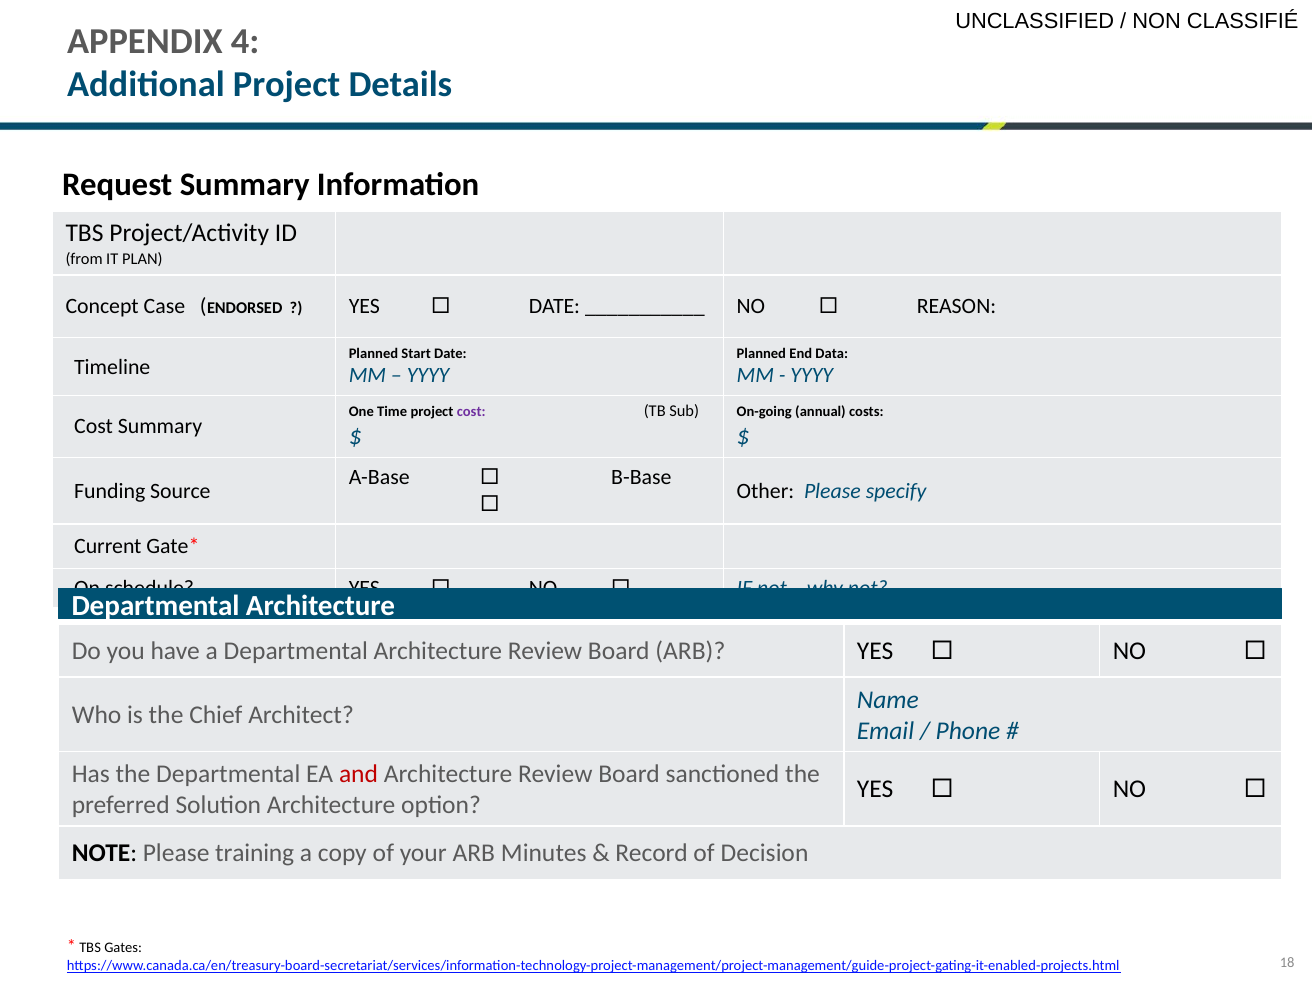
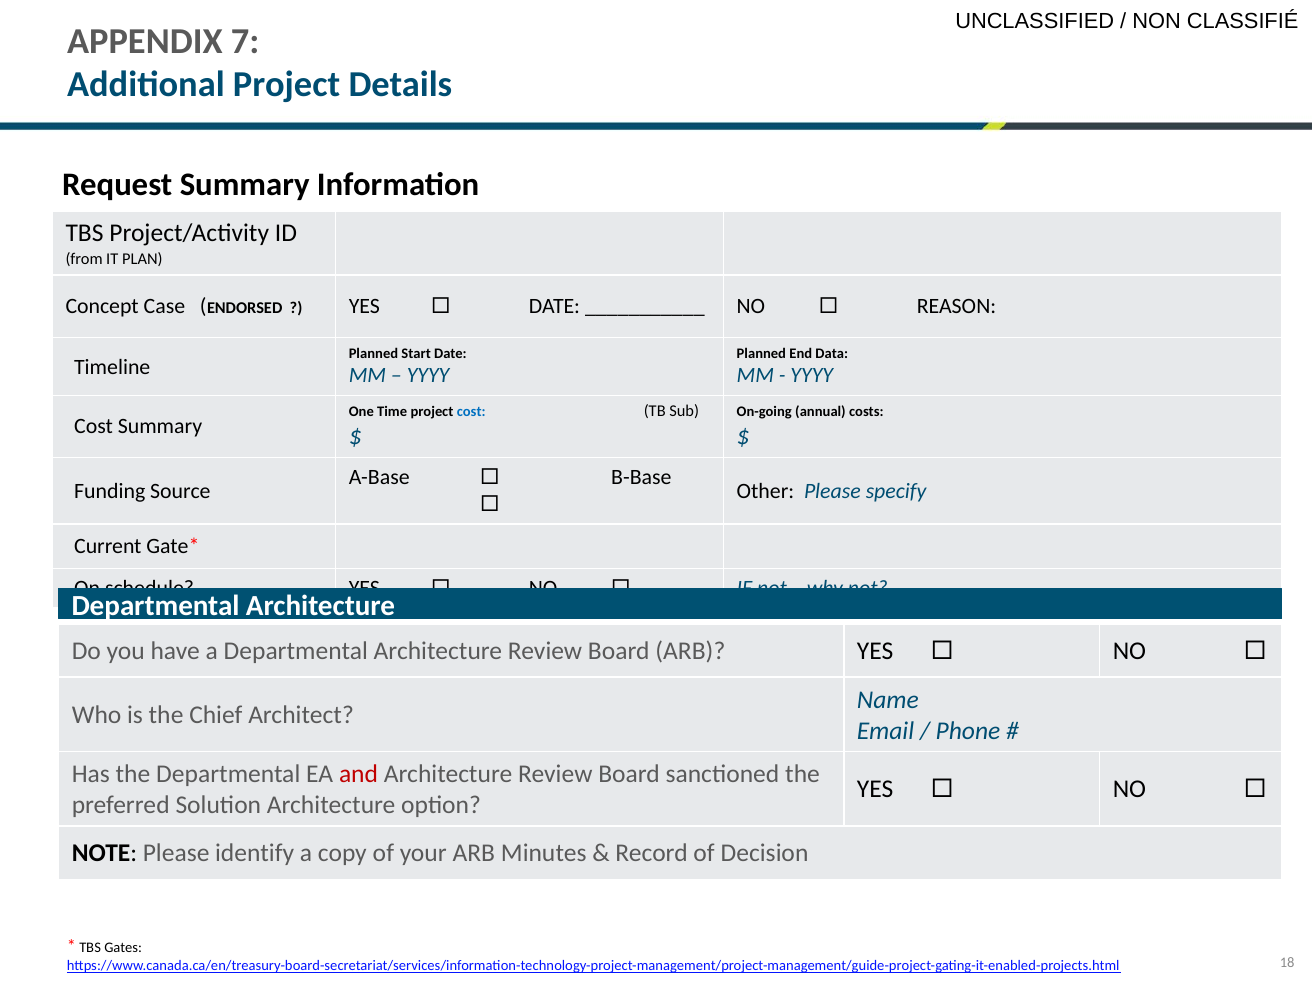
4: 4 -> 7 (245, 41)
cost colour: purple -> blue (471, 411)
training: training -> identify (255, 853)
